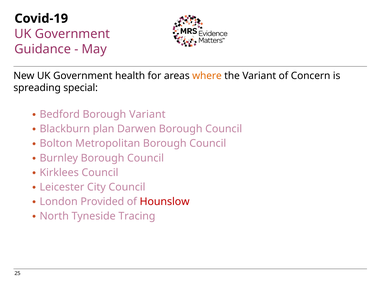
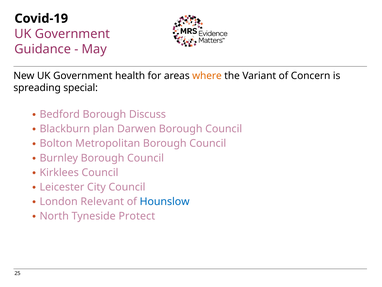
Borough Variant: Variant -> Discuss (147, 114)
Provided: Provided -> Relevant (102, 201)
Hounslow colour: red -> blue (165, 201)
Tracing: Tracing -> Protect (137, 216)
